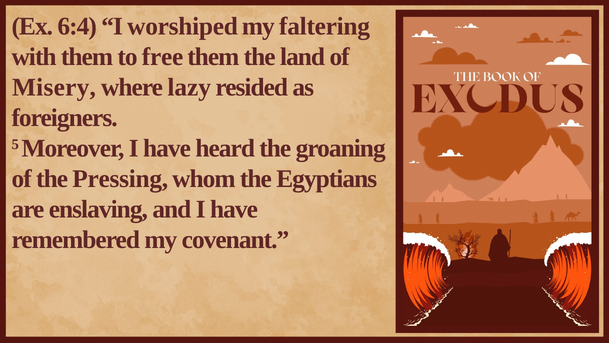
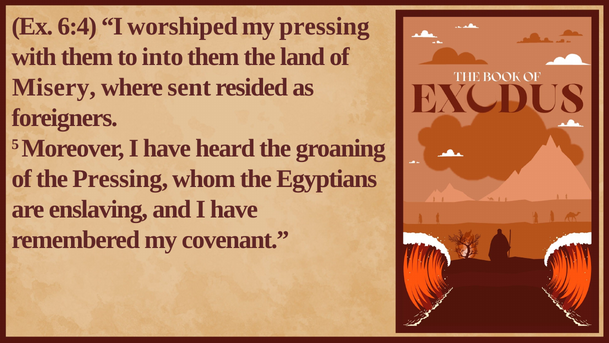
my faltering: faltering -> pressing (324, 26)
free: free -> into (163, 57)
lazy: lazy -> sent (189, 87)
